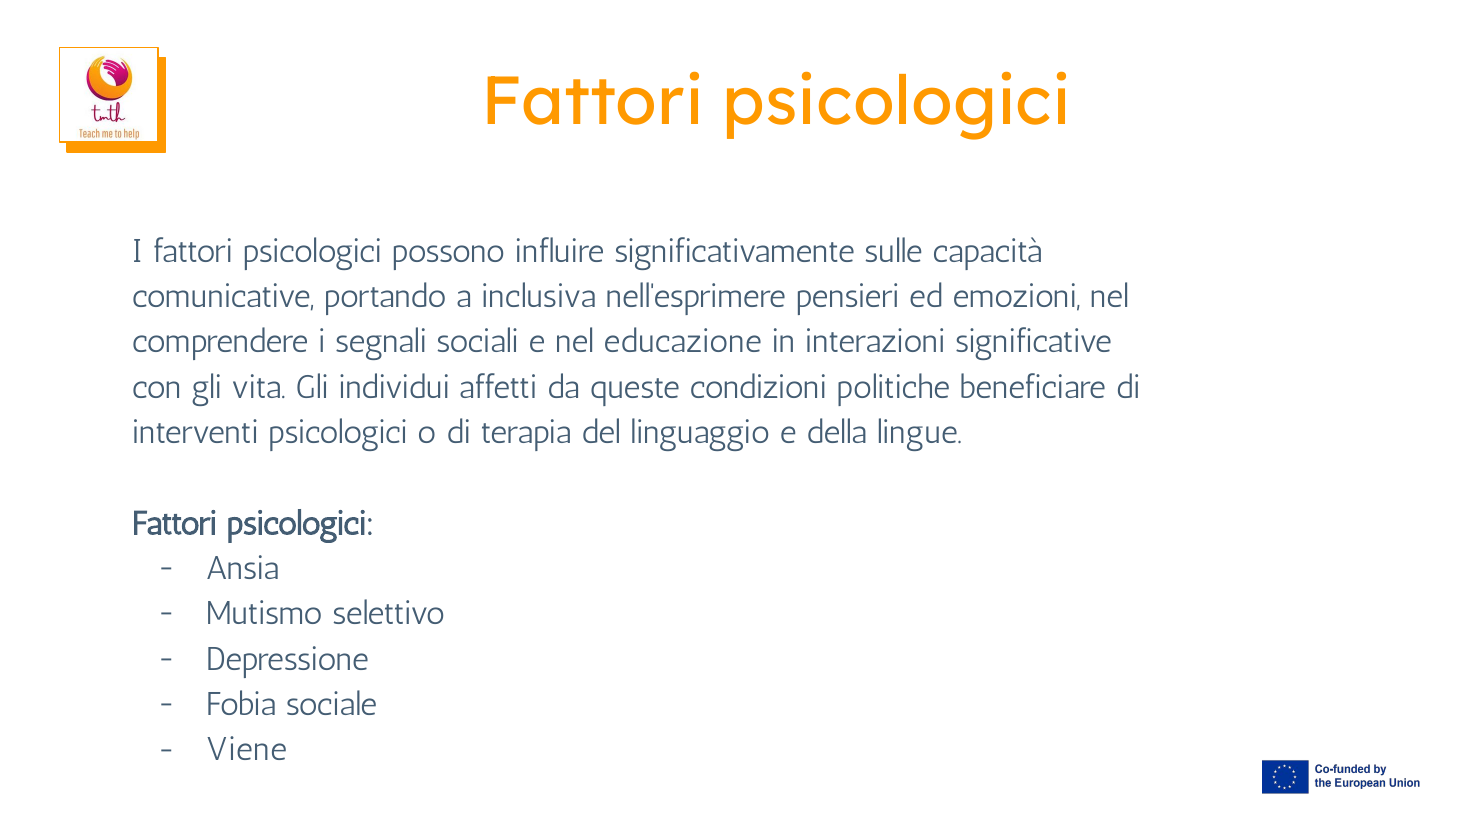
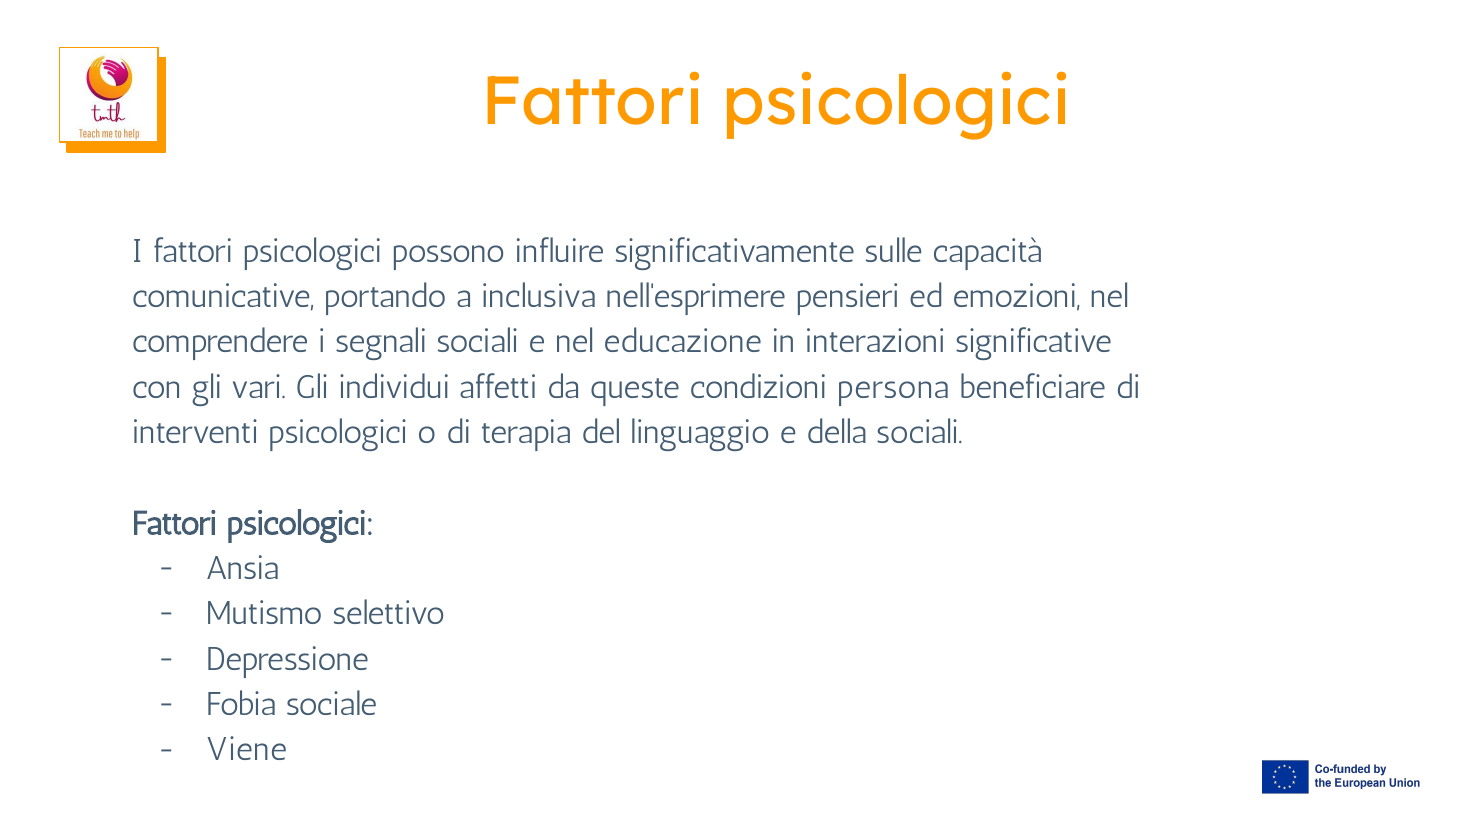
vita: vita -> vari (259, 387)
politiche: politiche -> persona (893, 387)
della lingue: lingue -> sociali (919, 433)
